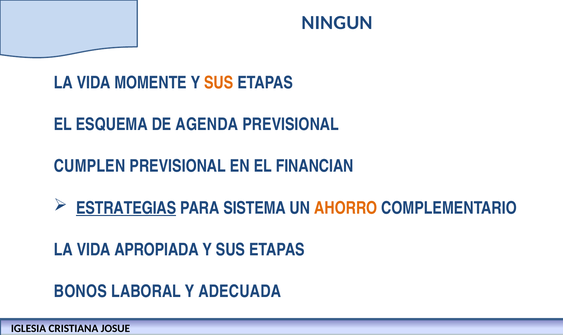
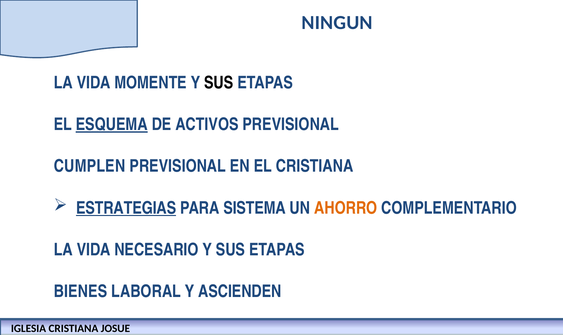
SUS colour: orange -> black (219, 83)
ESQUEMA underline: none -> present (112, 125)
AGENDA: AGENDA -> ACTIVOS (207, 125)
EL FINANCIAN: FINANCIAN -> CRISTIANA (315, 166)
APROPIADA: APROPIADA -> NECESARIO (156, 250)
BONOS: BONOS -> BIENES (80, 291)
ADECUADA: ADECUADA -> ASCIENDEN (240, 291)
